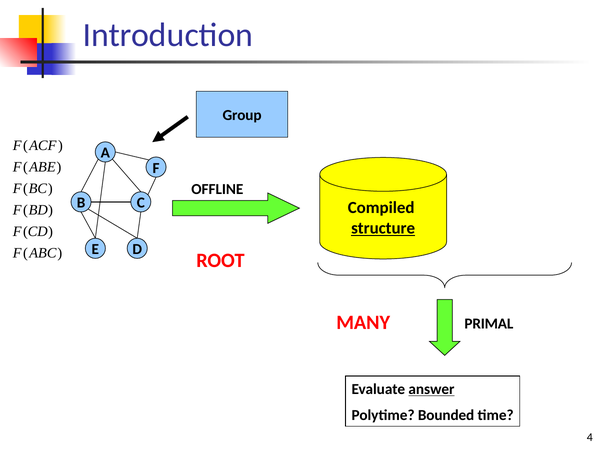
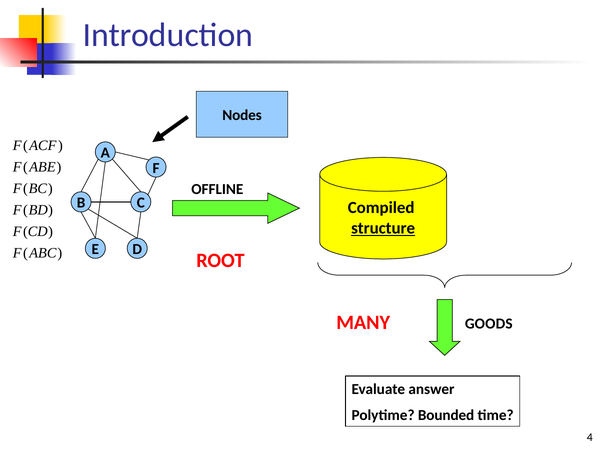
Group: Group -> Nodes (242, 115)
PRIMAL: PRIMAL -> GOODS (489, 324)
answer underline: present -> none (431, 389)
